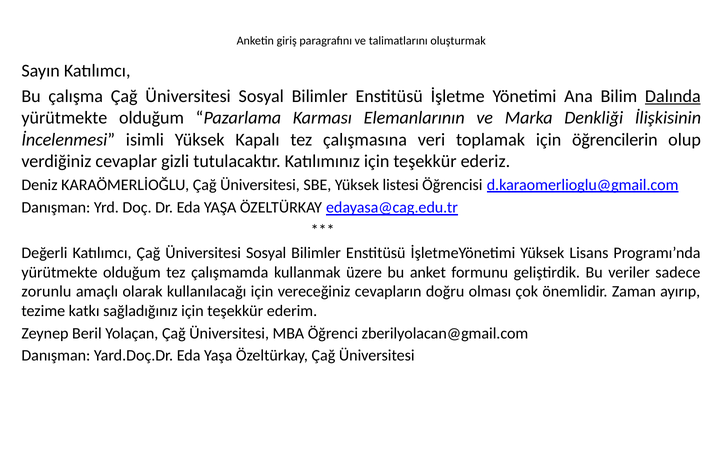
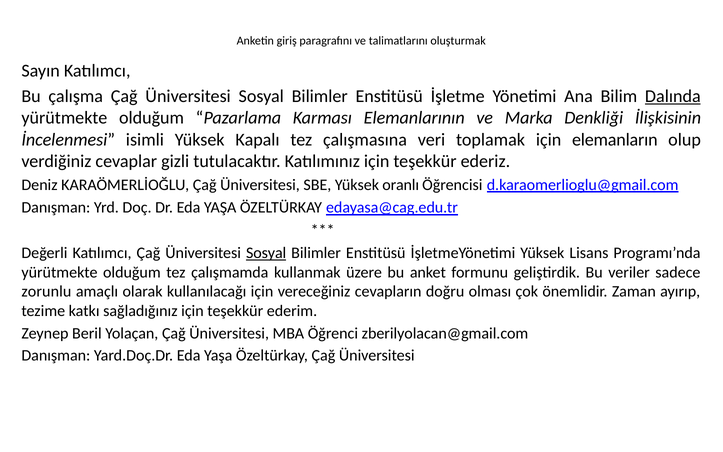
öğrencilerin: öğrencilerin -> elemanların (615, 140)
listesi: listesi -> oranlı (401, 185)
Sosyal underline: none -> present (266, 253)
